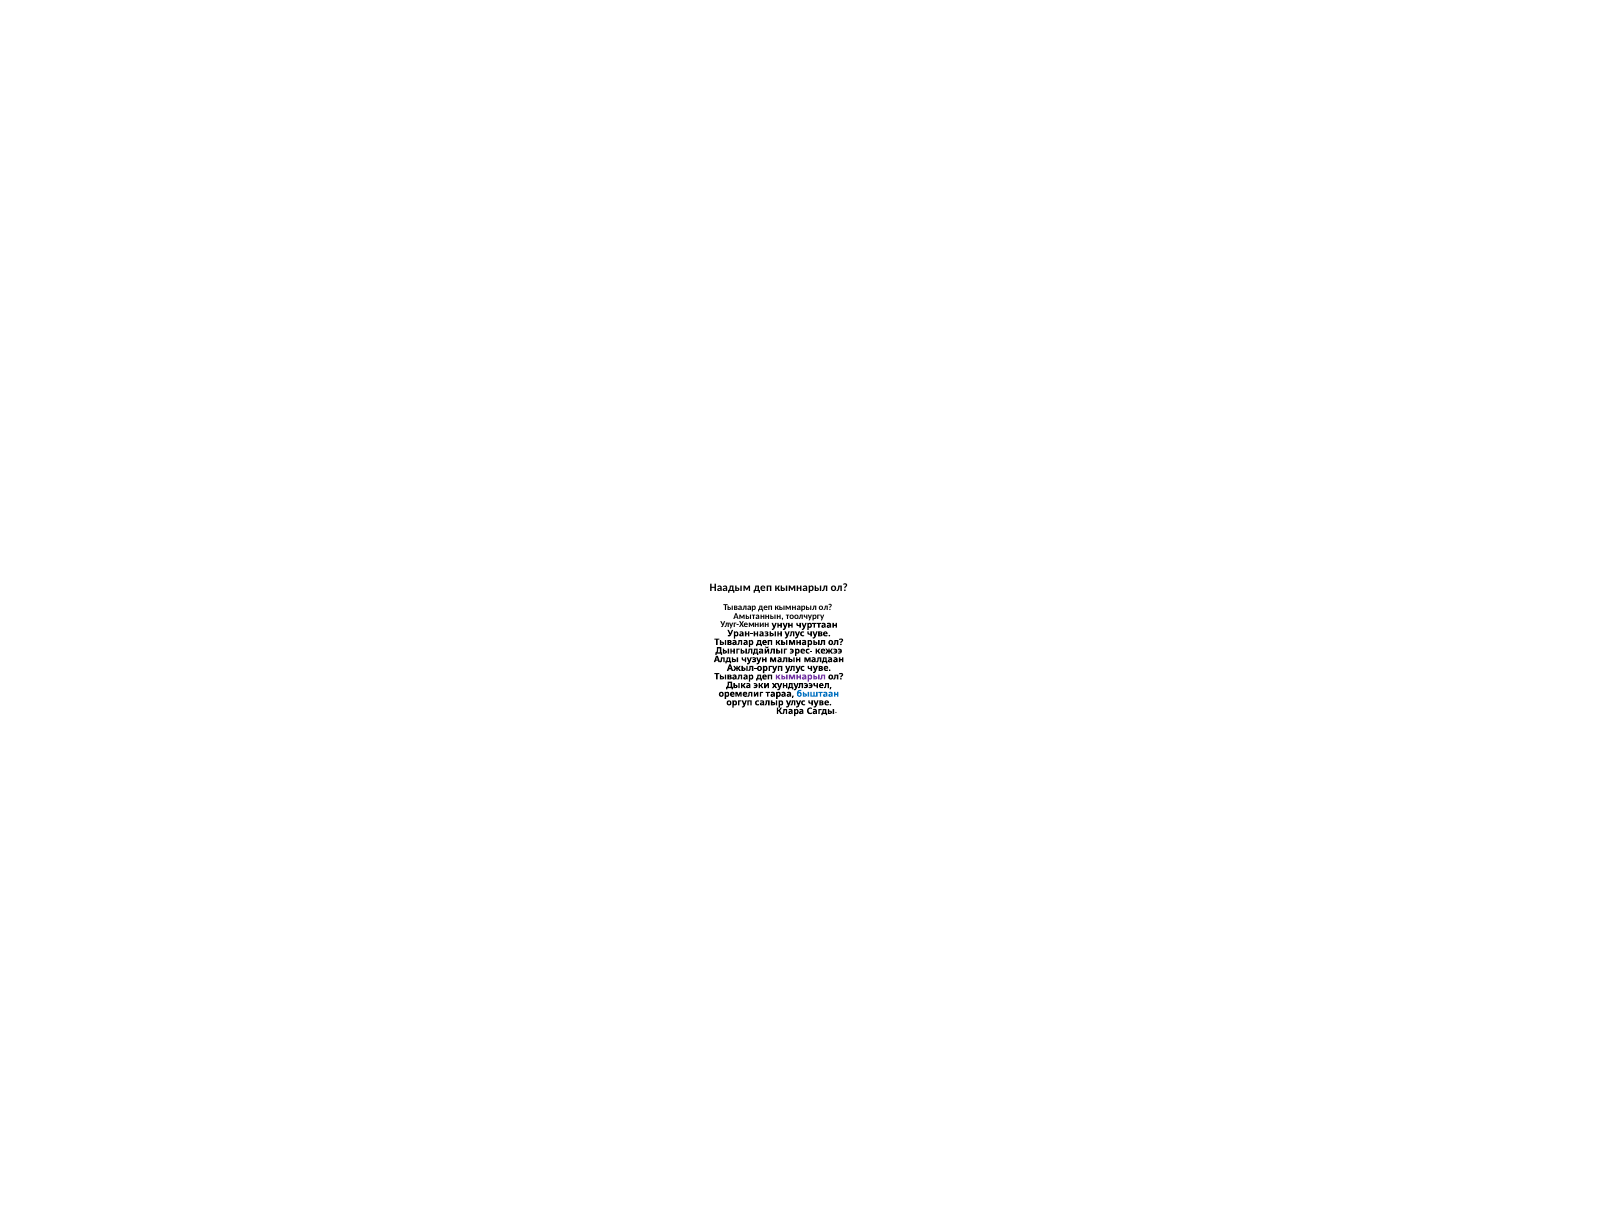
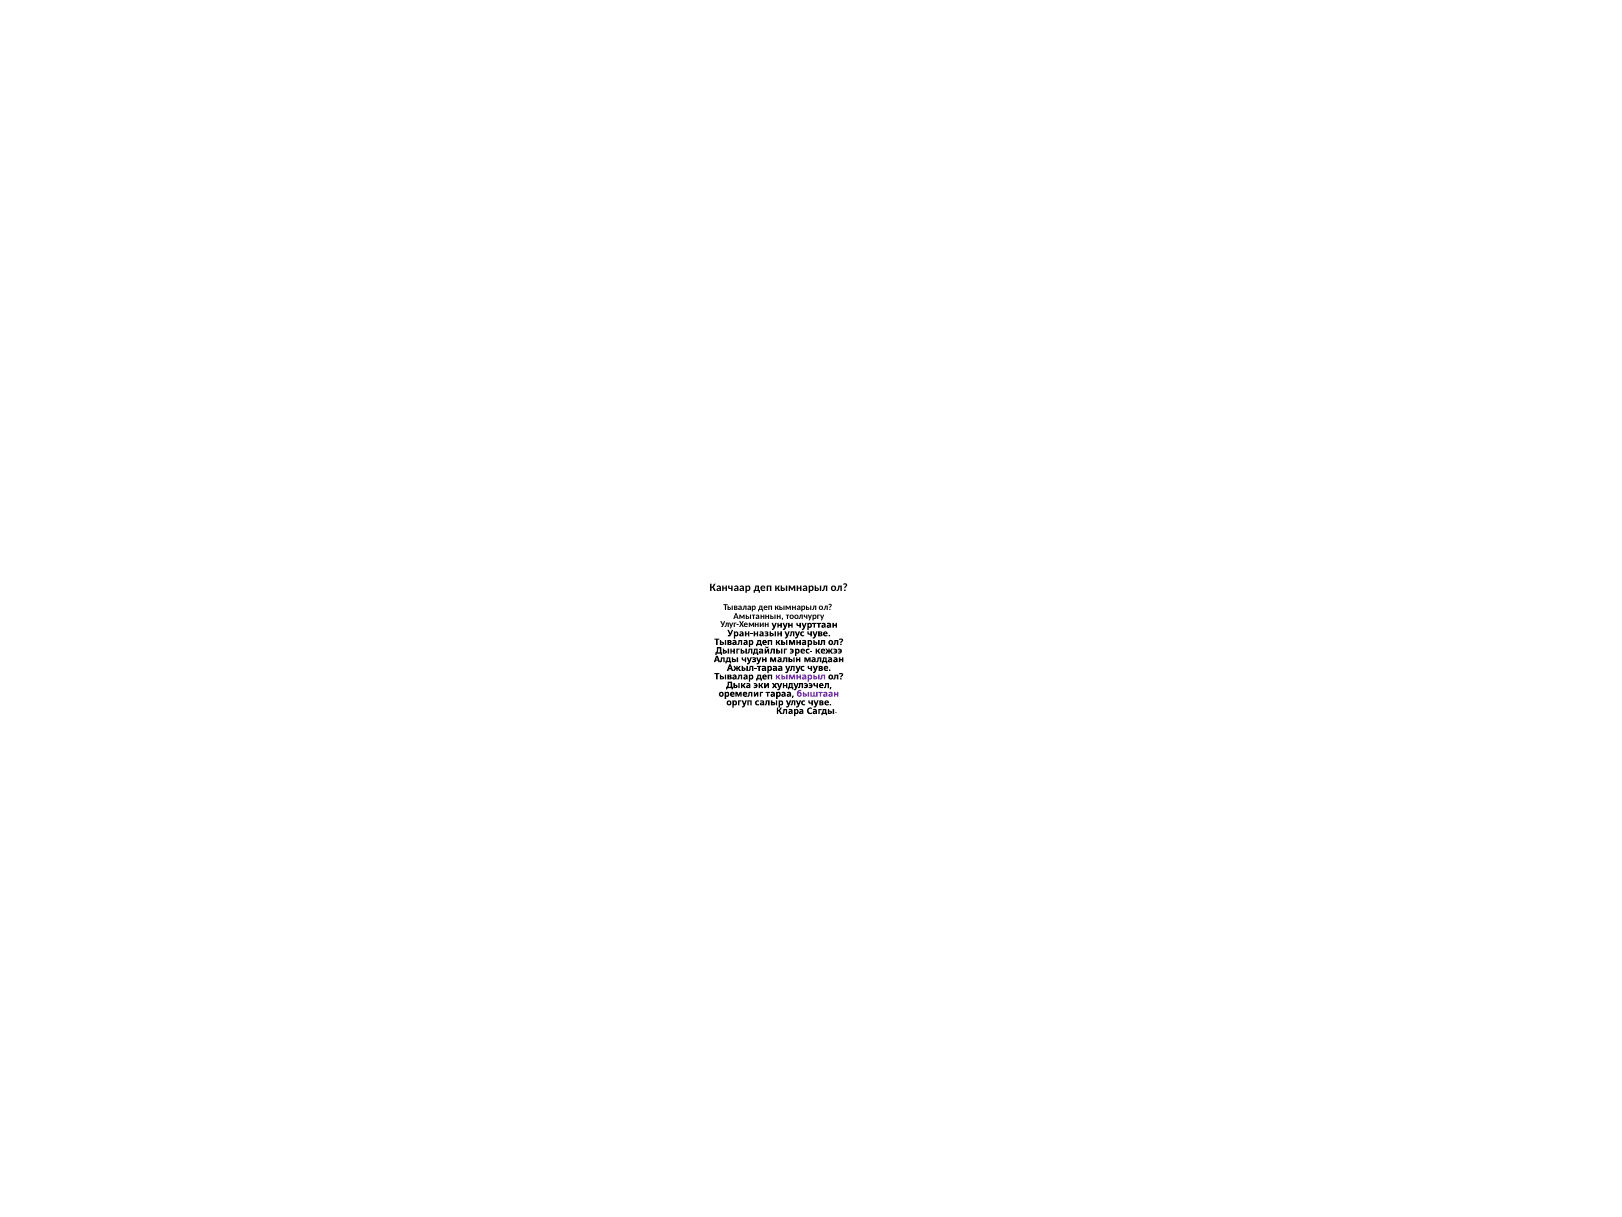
Наадым: Наадым -> Канчаар (730, 587)
Ажыл-оргуп: Ажыл-оргуп -> Ажыл-тараа (755, 668)
быштаан colour: blue -> purple (818, 693)
